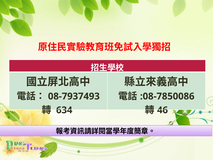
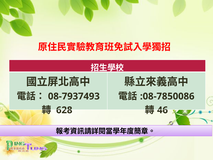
634: 634 -> 628 (64, 110)
